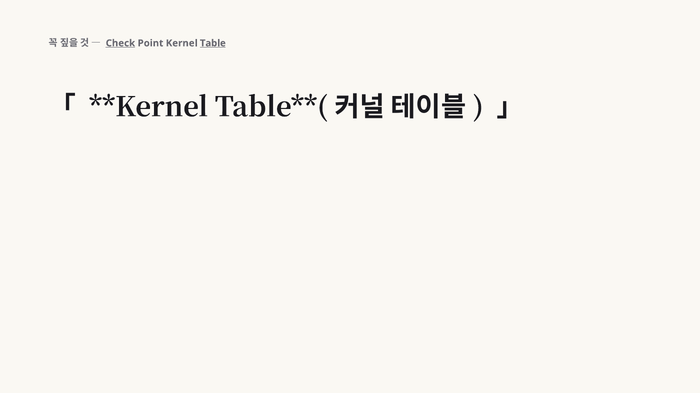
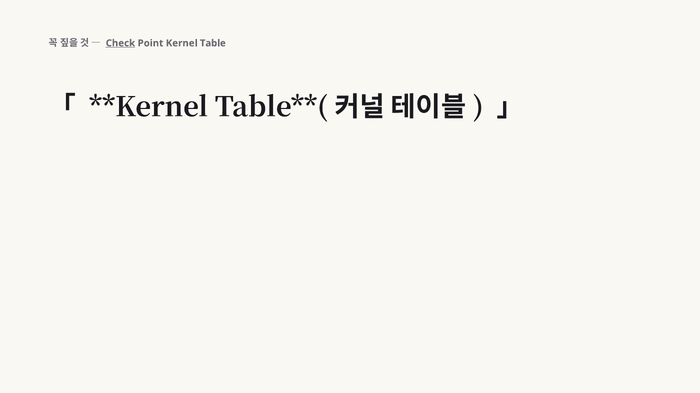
Table underline: present -> none (213, 43)
